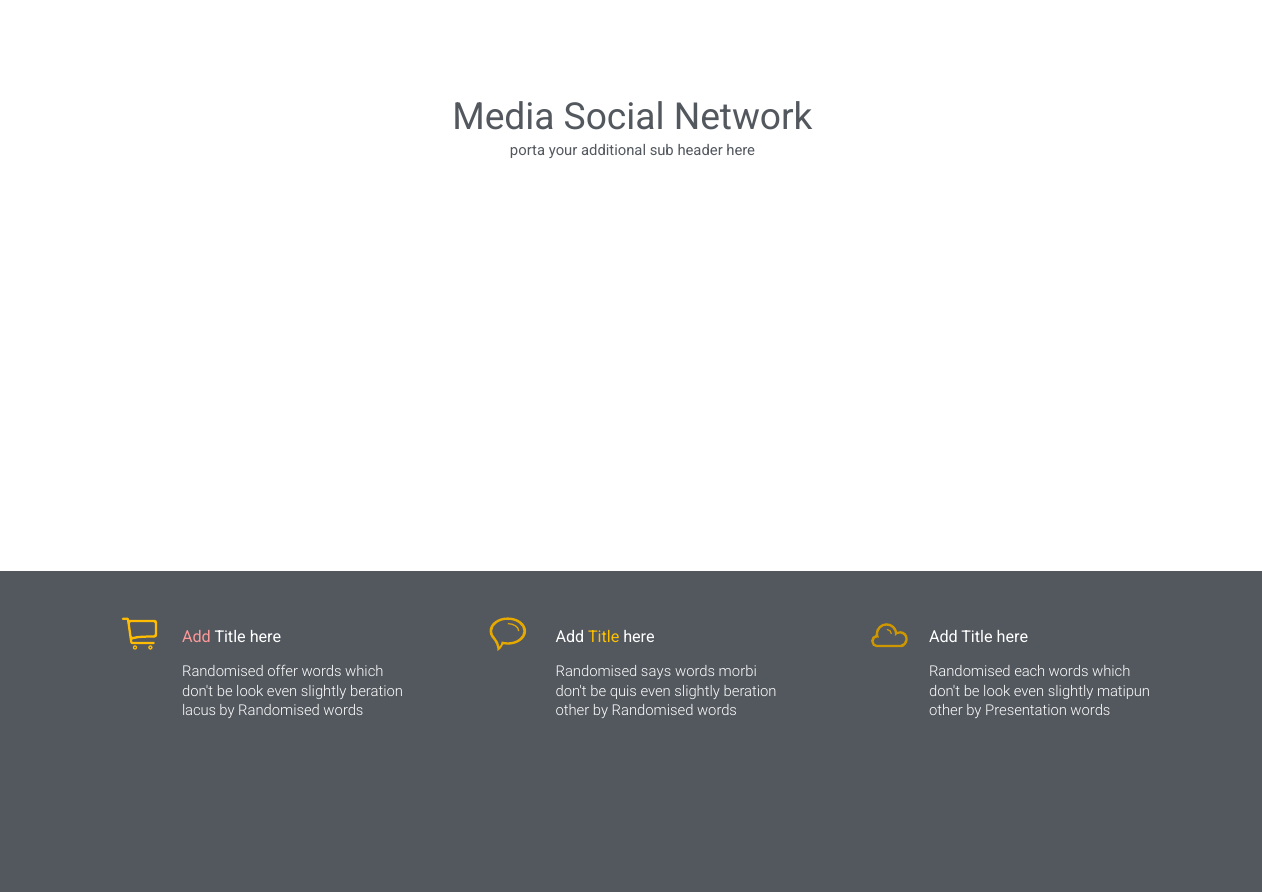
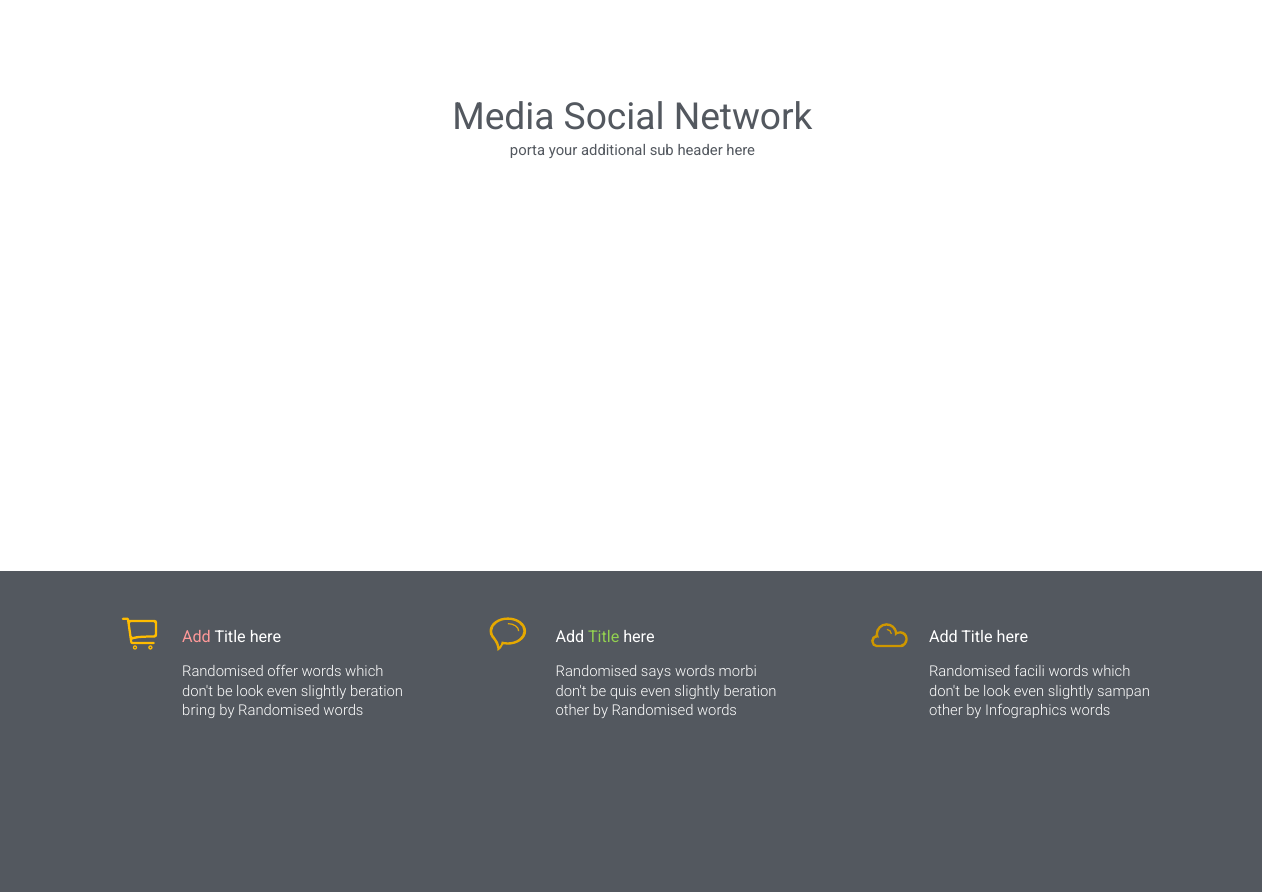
Title colour: yellow -> light green (604, 637)
each: each -> facili (1030, 672)
matipun: matipun -> sampan (1124, 691)
lacus: lacus -> bring (199, 711)
Presentation: Presentation -> Infographics (1026, 711)
